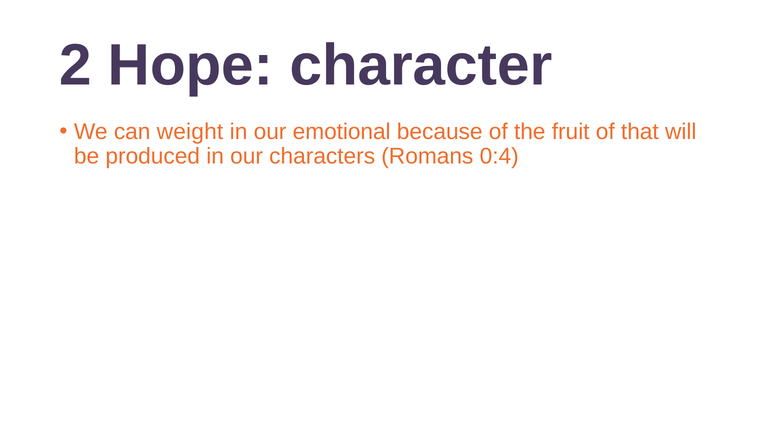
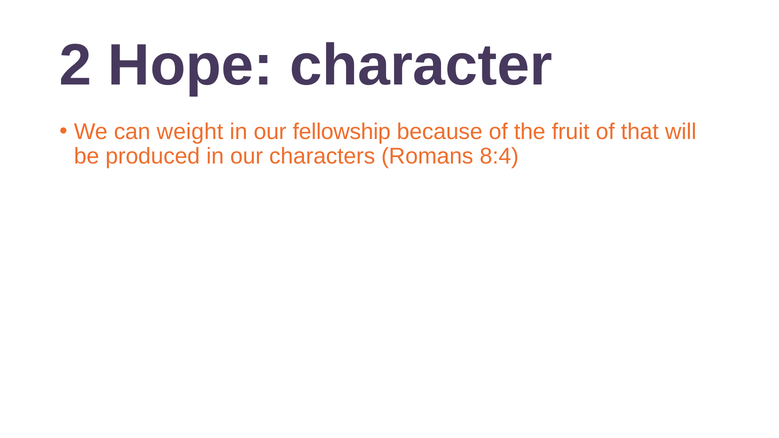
emotional: emotional -> fellowship (342, 132)
0:4: 0:4 -> 8:4 (499, 156)
